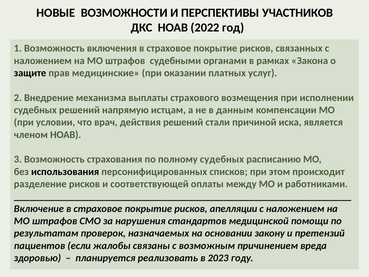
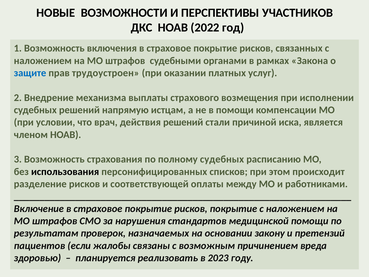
защите colour: black -> blue (30, 73)
медицинские: медицинские -> трудоустроен (106, 73)
в данным: данным -> помощи (235, 110)
рисков апелляции: апелляции -> покрытие (233, 208)
